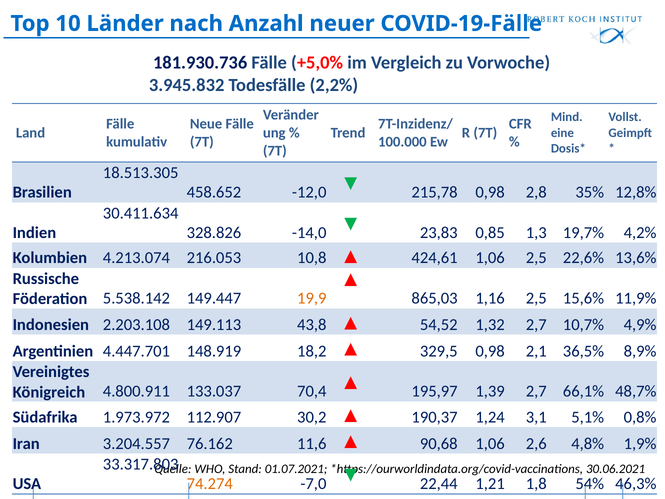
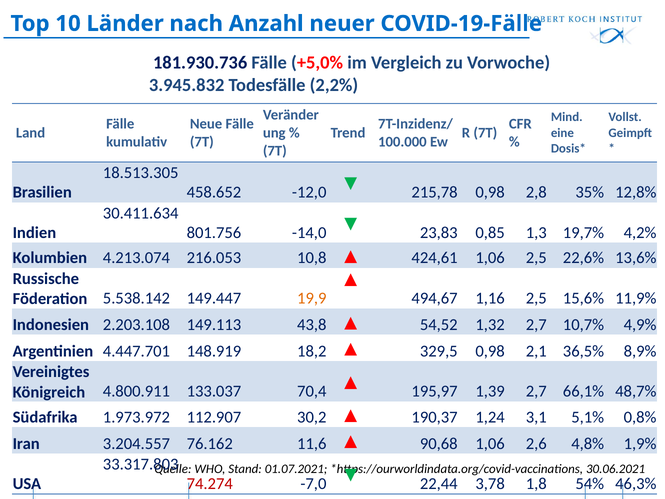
328.826: 328.826 -> 801.756 (214, 233)
865,03: 865,03 -> 494,67 (435, 298)
74.274 colour: orange -> red (210, 484)
1,21: 1,21 -> 3,78 (490, 484)
